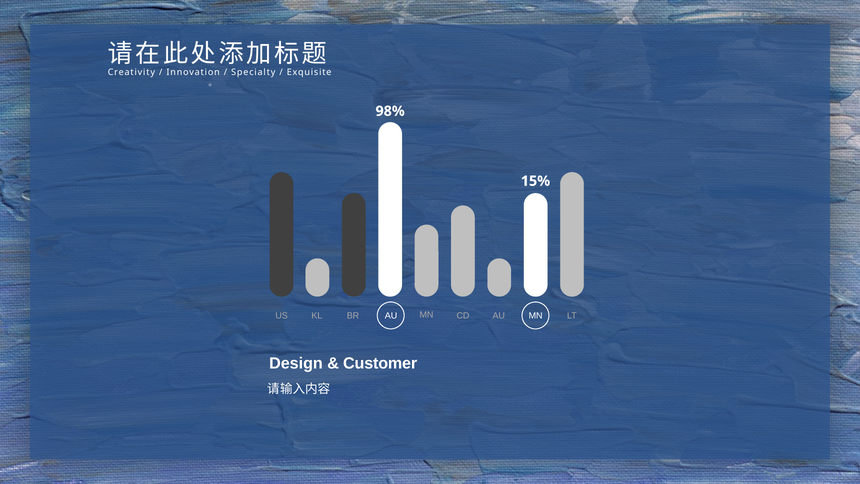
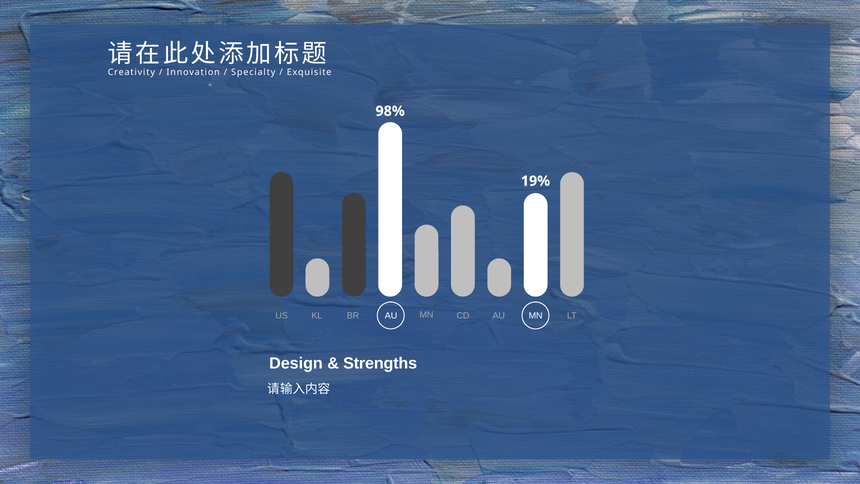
15%: 15% -> 19% (535, 181)
Customer: Customer -> Strengths (380, 363)
